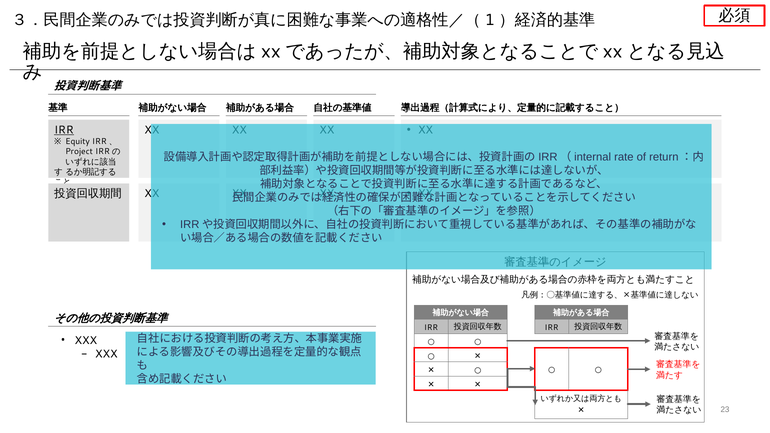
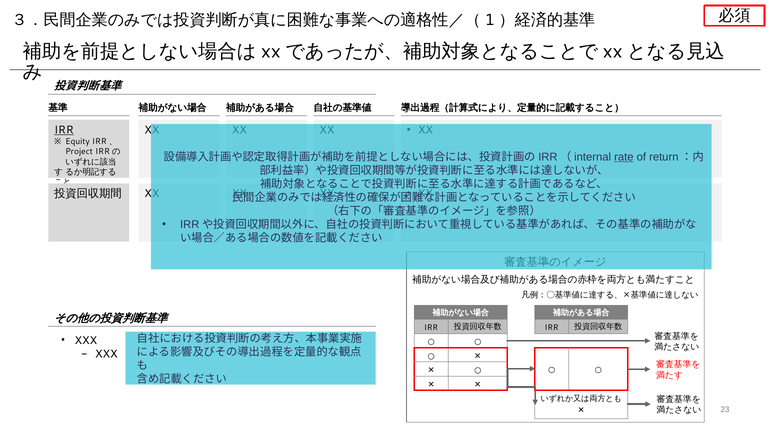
rate underline: none -> present (624, 157)
